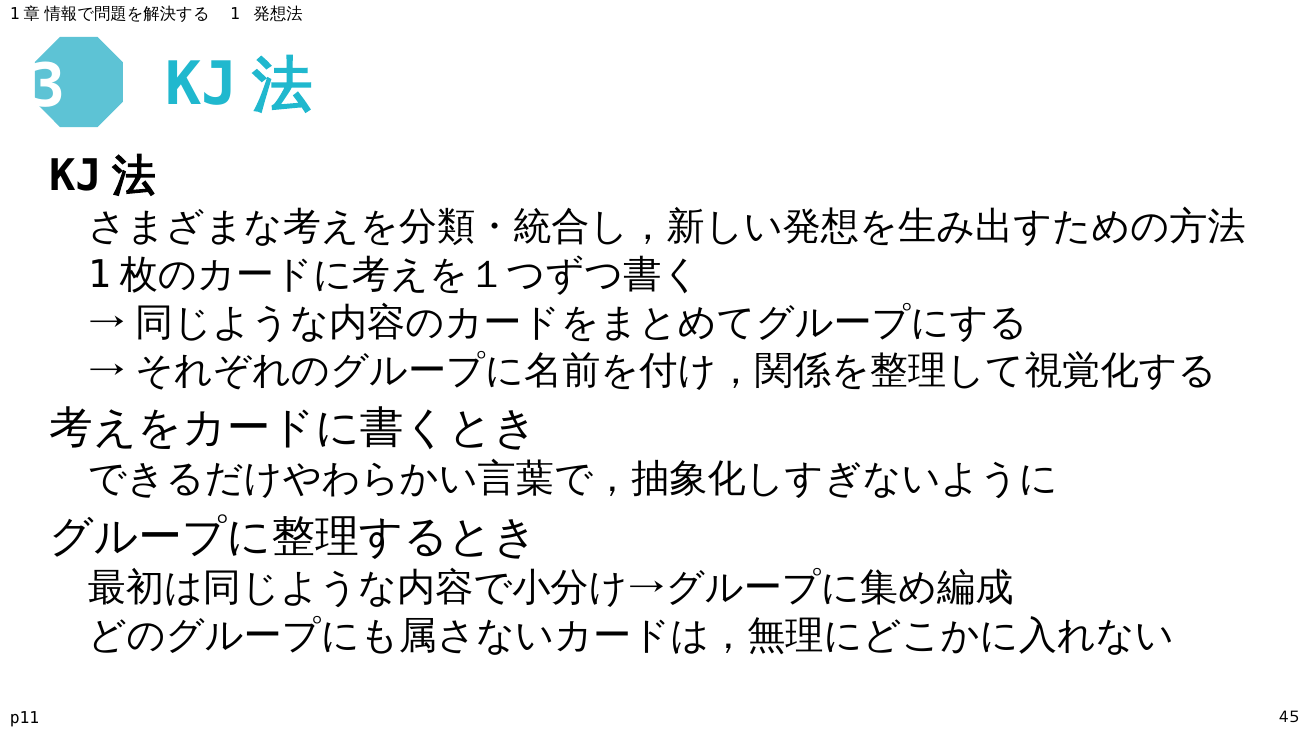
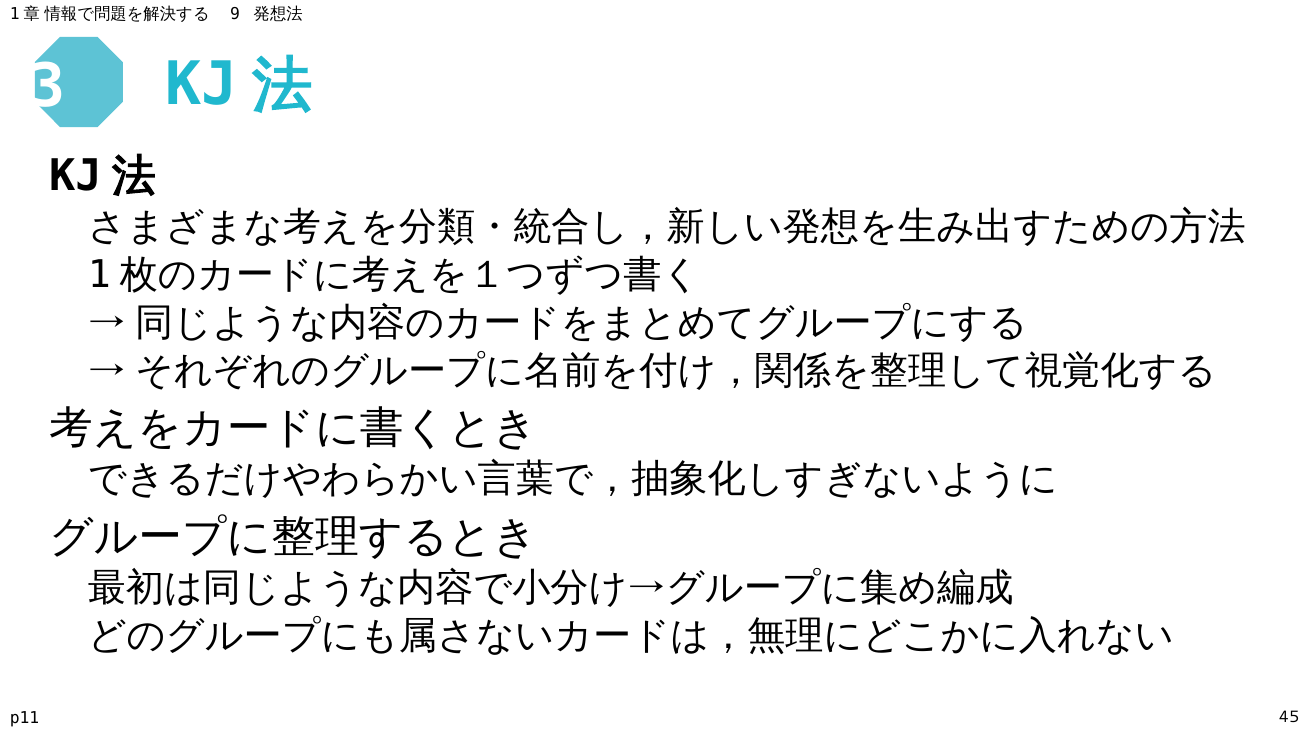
1: 1 -> 9 (235, 14)
